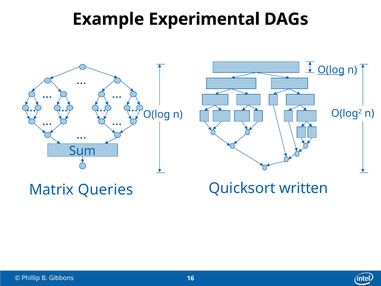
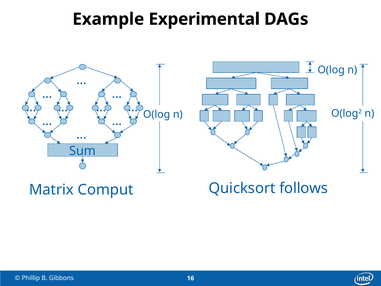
O(log underline: present -> none (331, 70)
written: written -> follows (304, 188)
Queries: Queries -> Comput (106, 190)
